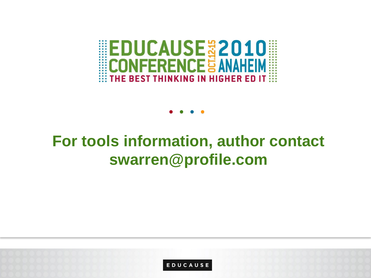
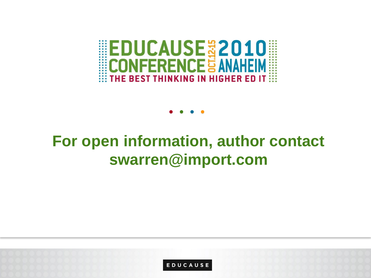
tools: tools -> open (100, 141)
swarren@profile.com: swarren@profile.com -> swarren@import.com (189, 160)
